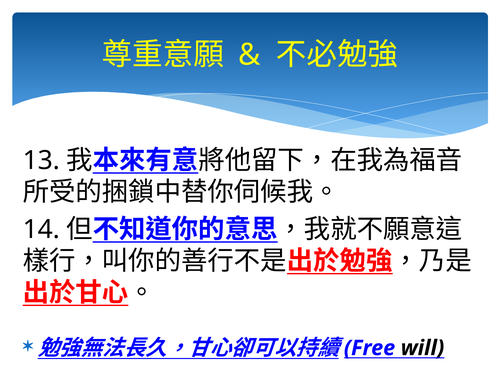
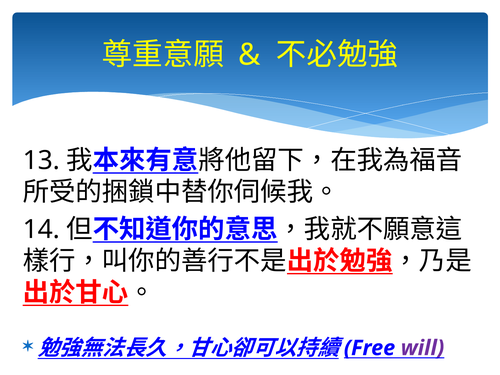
will colour: black -> purple (423, 348)
